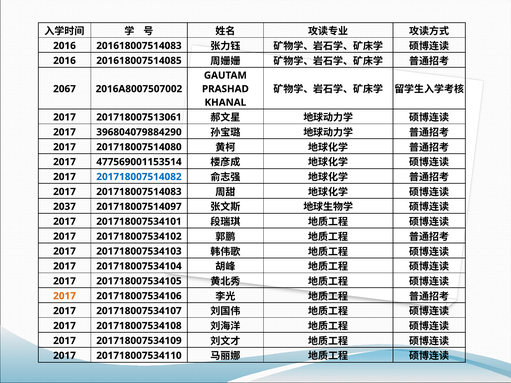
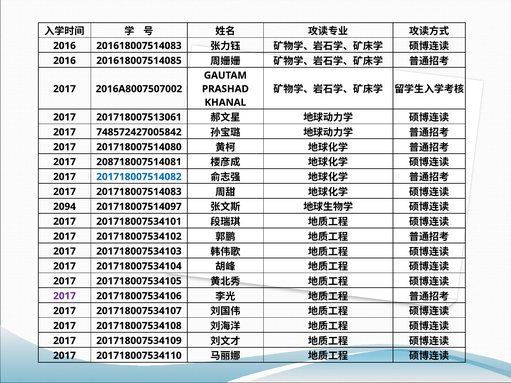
2067: 2067 -> 2017 (65, 89)
396804079884290: 396804079884290 -> 748572427005842 (139, 132)
477569001153514: 477569001153514 -> 208718007514081 (139, 162)
2037: 2037 -> 2094 (65, 207)
2017 colour: orange -> purple (65, 296)
